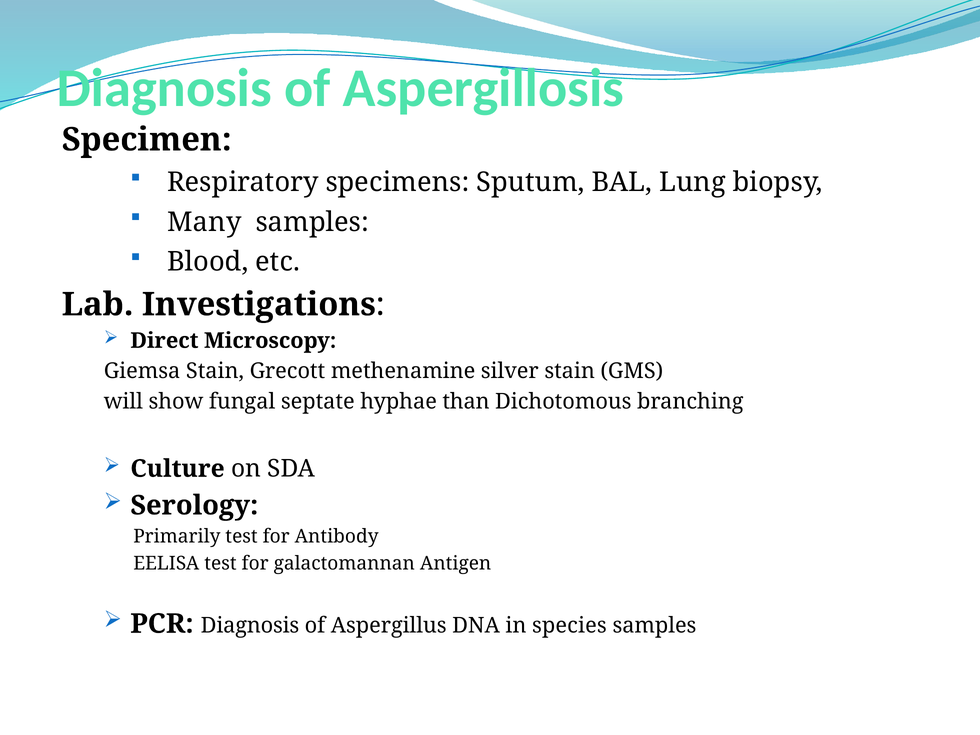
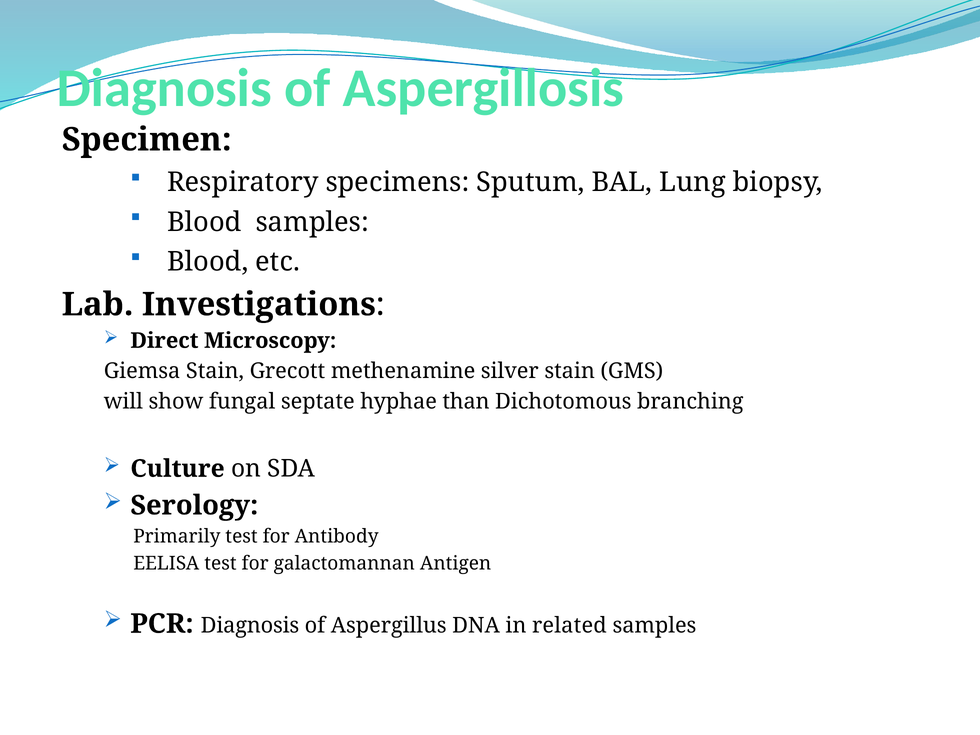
Many: Many -> Blood (204, 222)
species: species -> related (569, 626)
